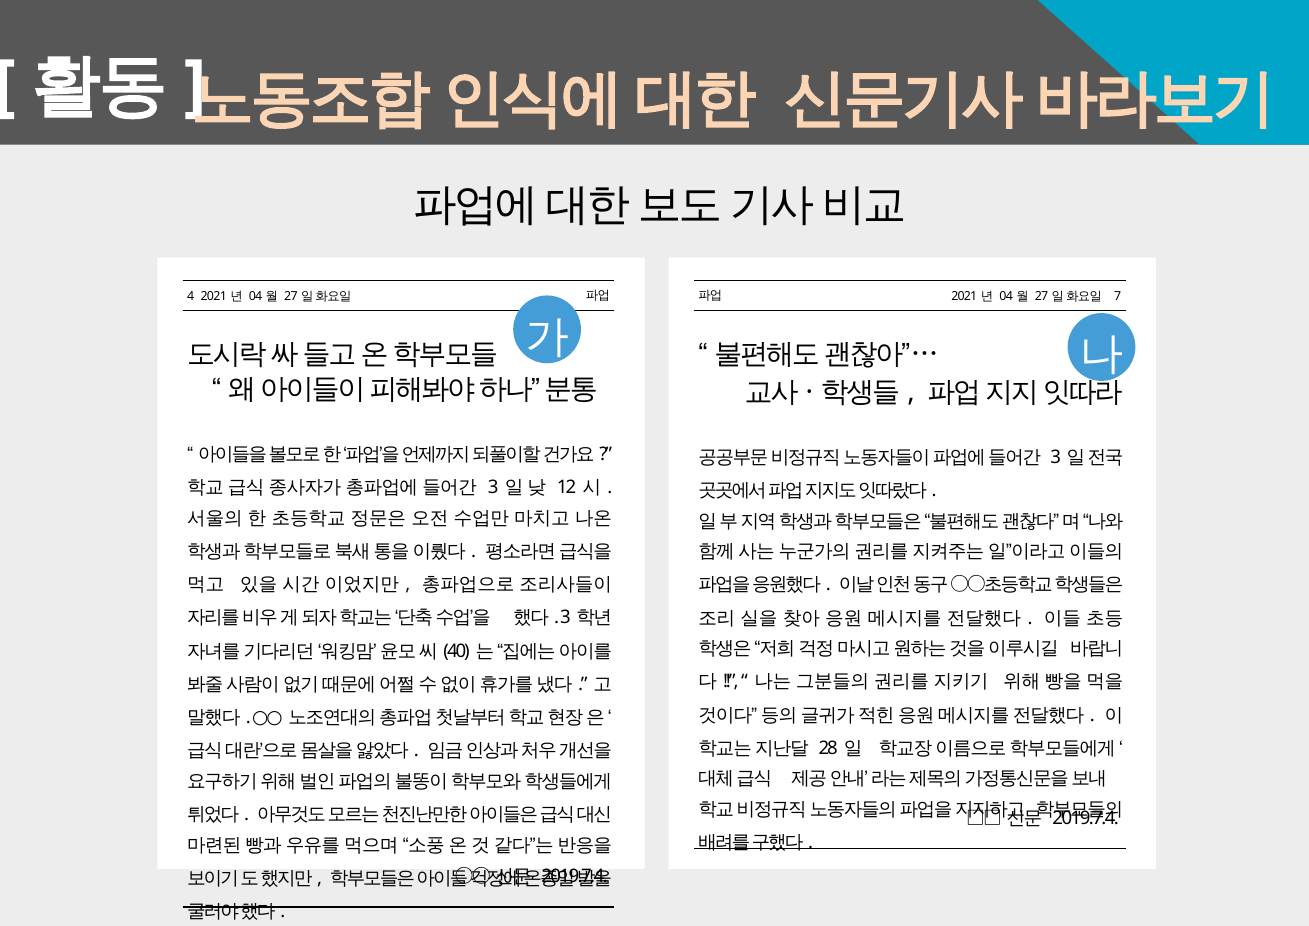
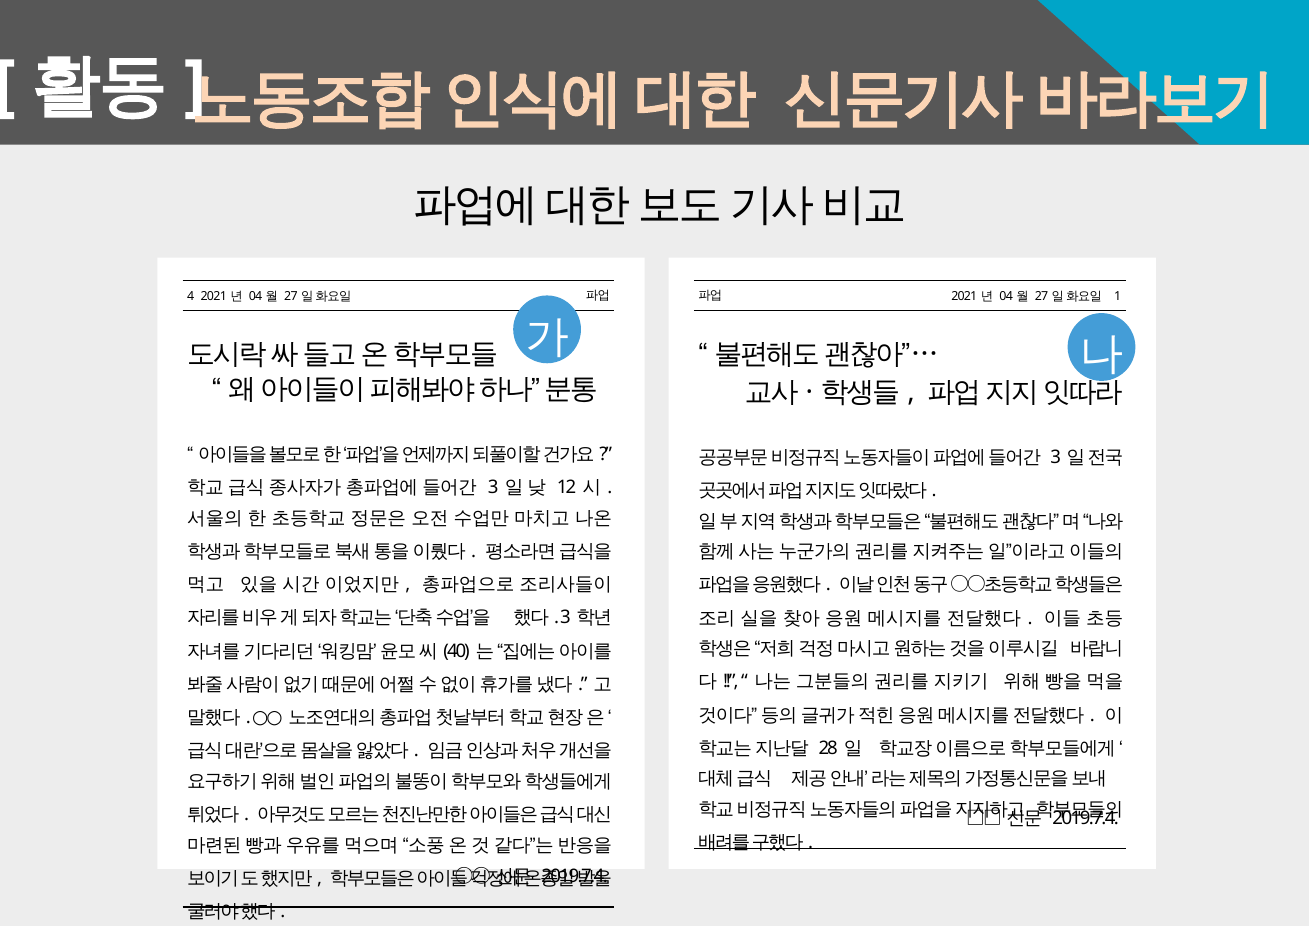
7: 7 -> 1 (1118, 296)
